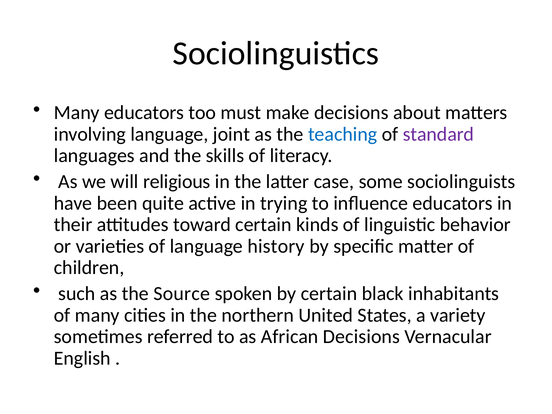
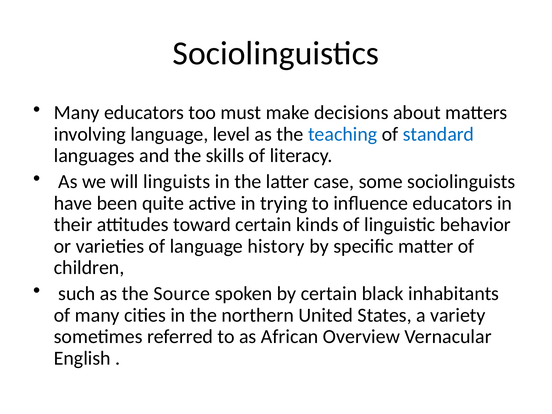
joint: joint -> level (232, 134)
standard colour: purple -> blue (438, 134)
religious: religious -> linguists (177, 182)
African Decisions: Decisions -> Overview (361, 337)
